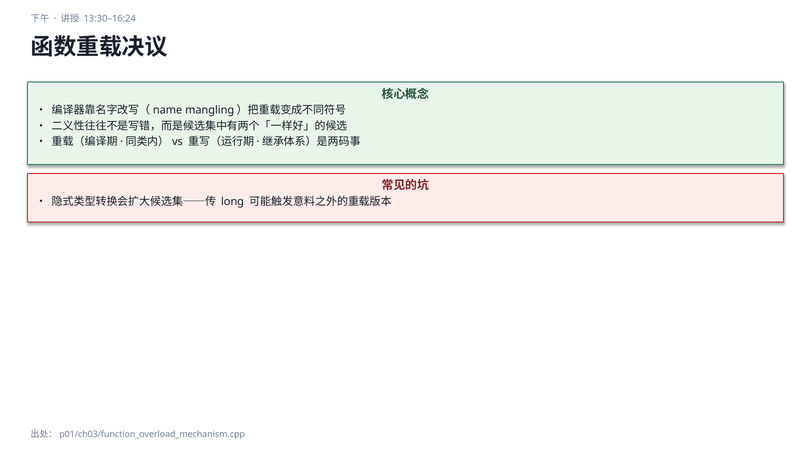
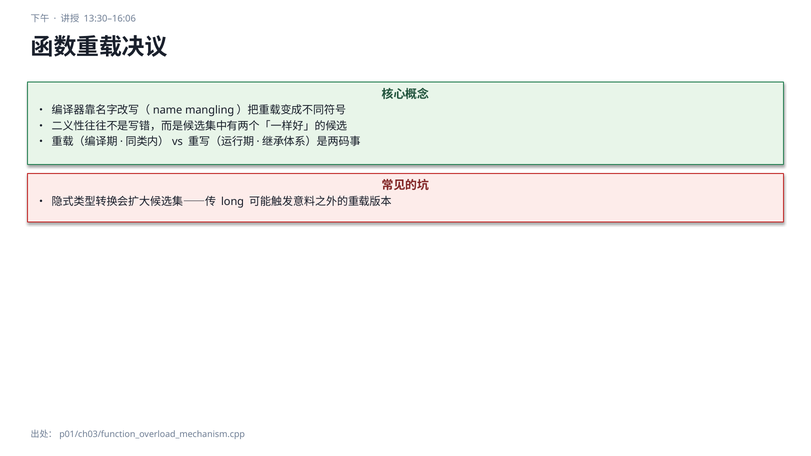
13:30–16:24: 13:30–16:24 -> 13:30–16:06 (110, 19)
